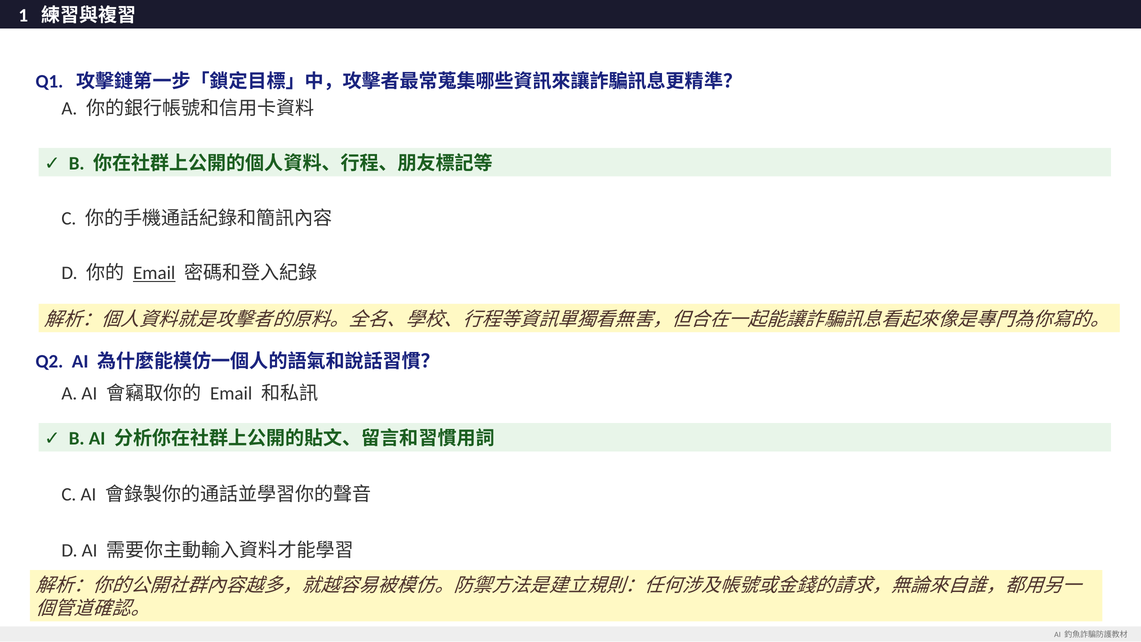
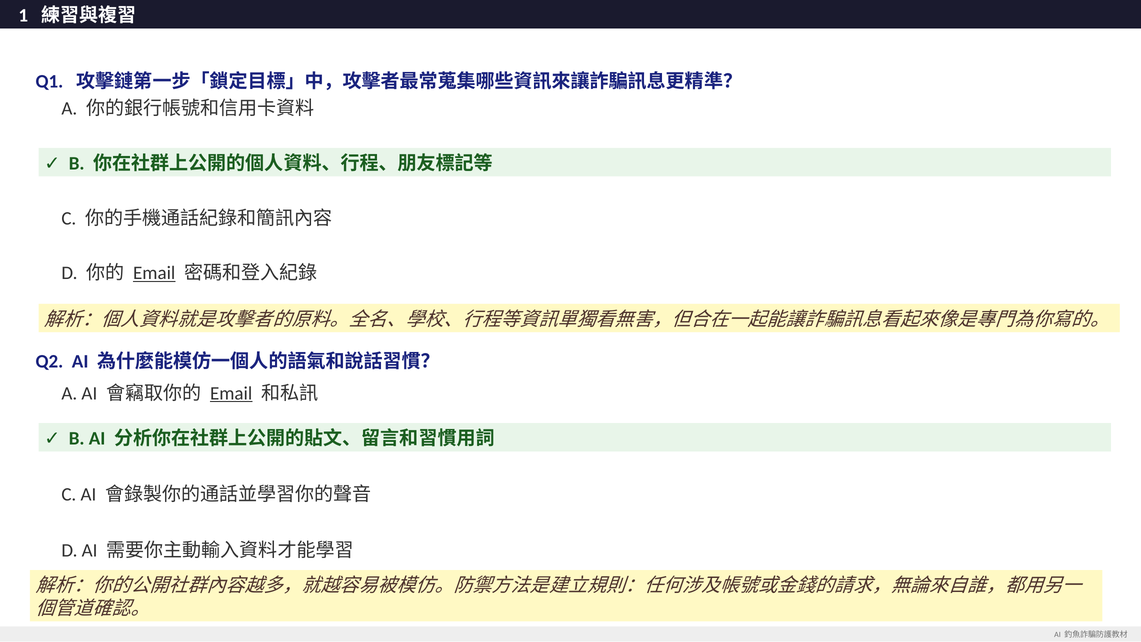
Email underline: none -> present (231, 393)
